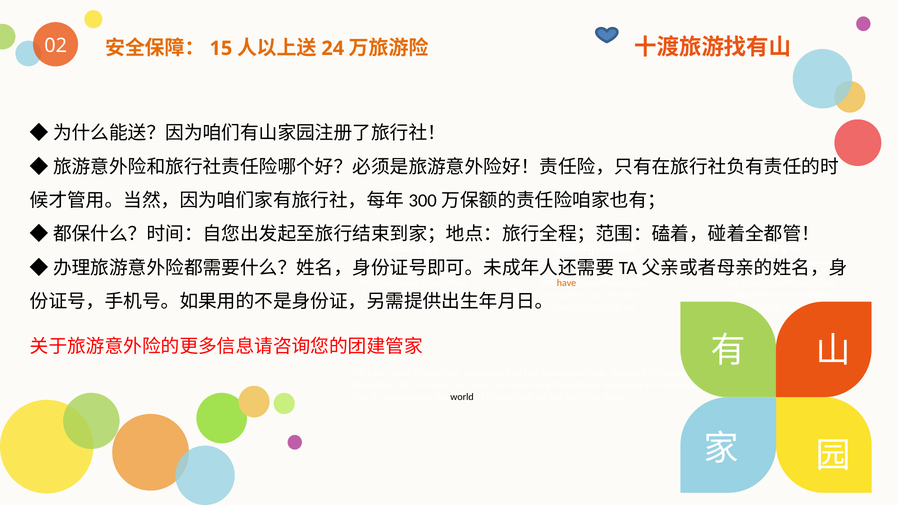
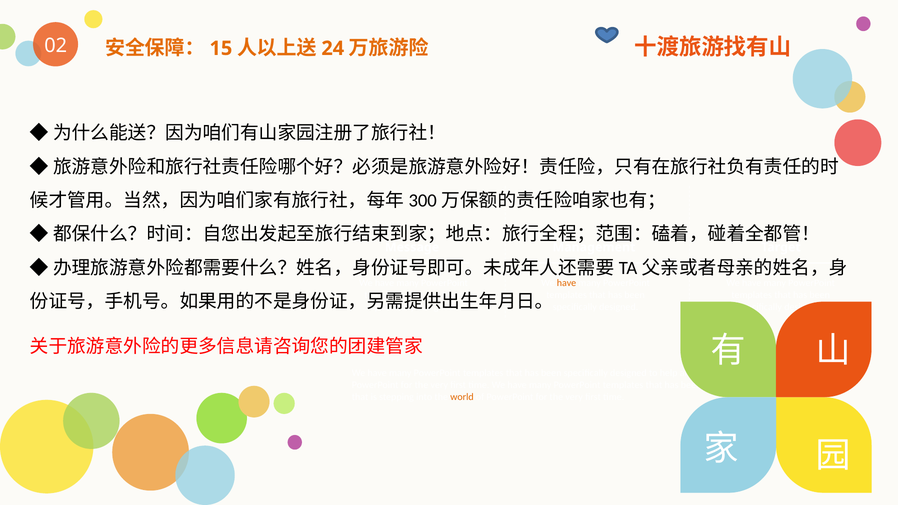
world colour: black -> orange (462, 397)
